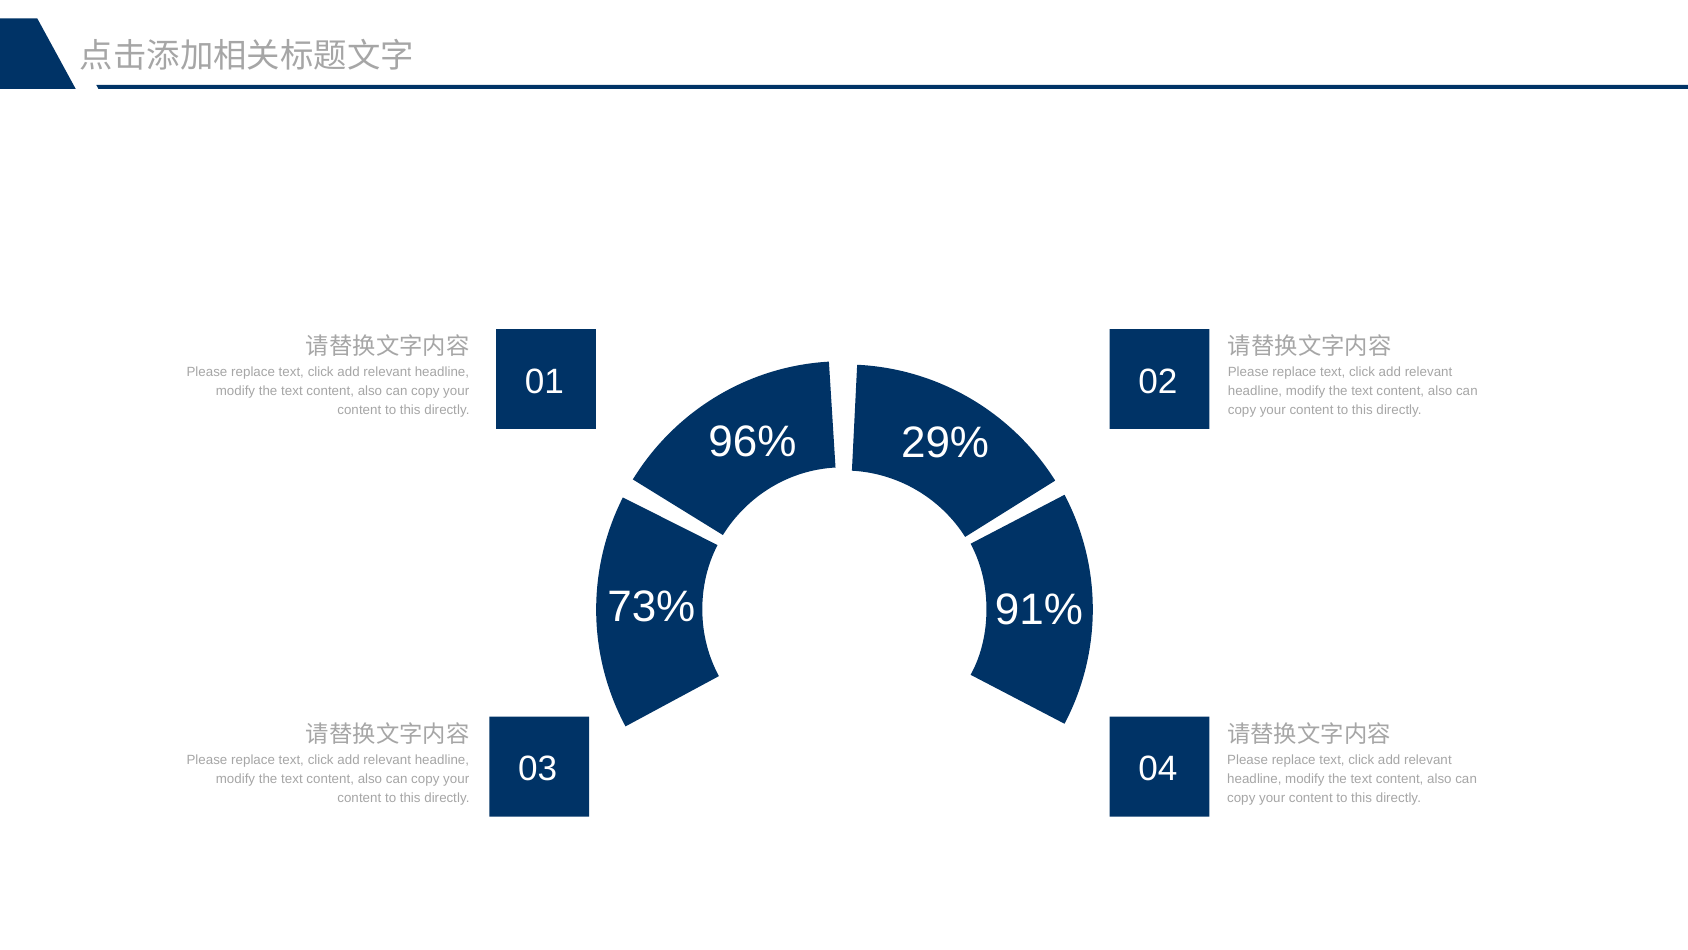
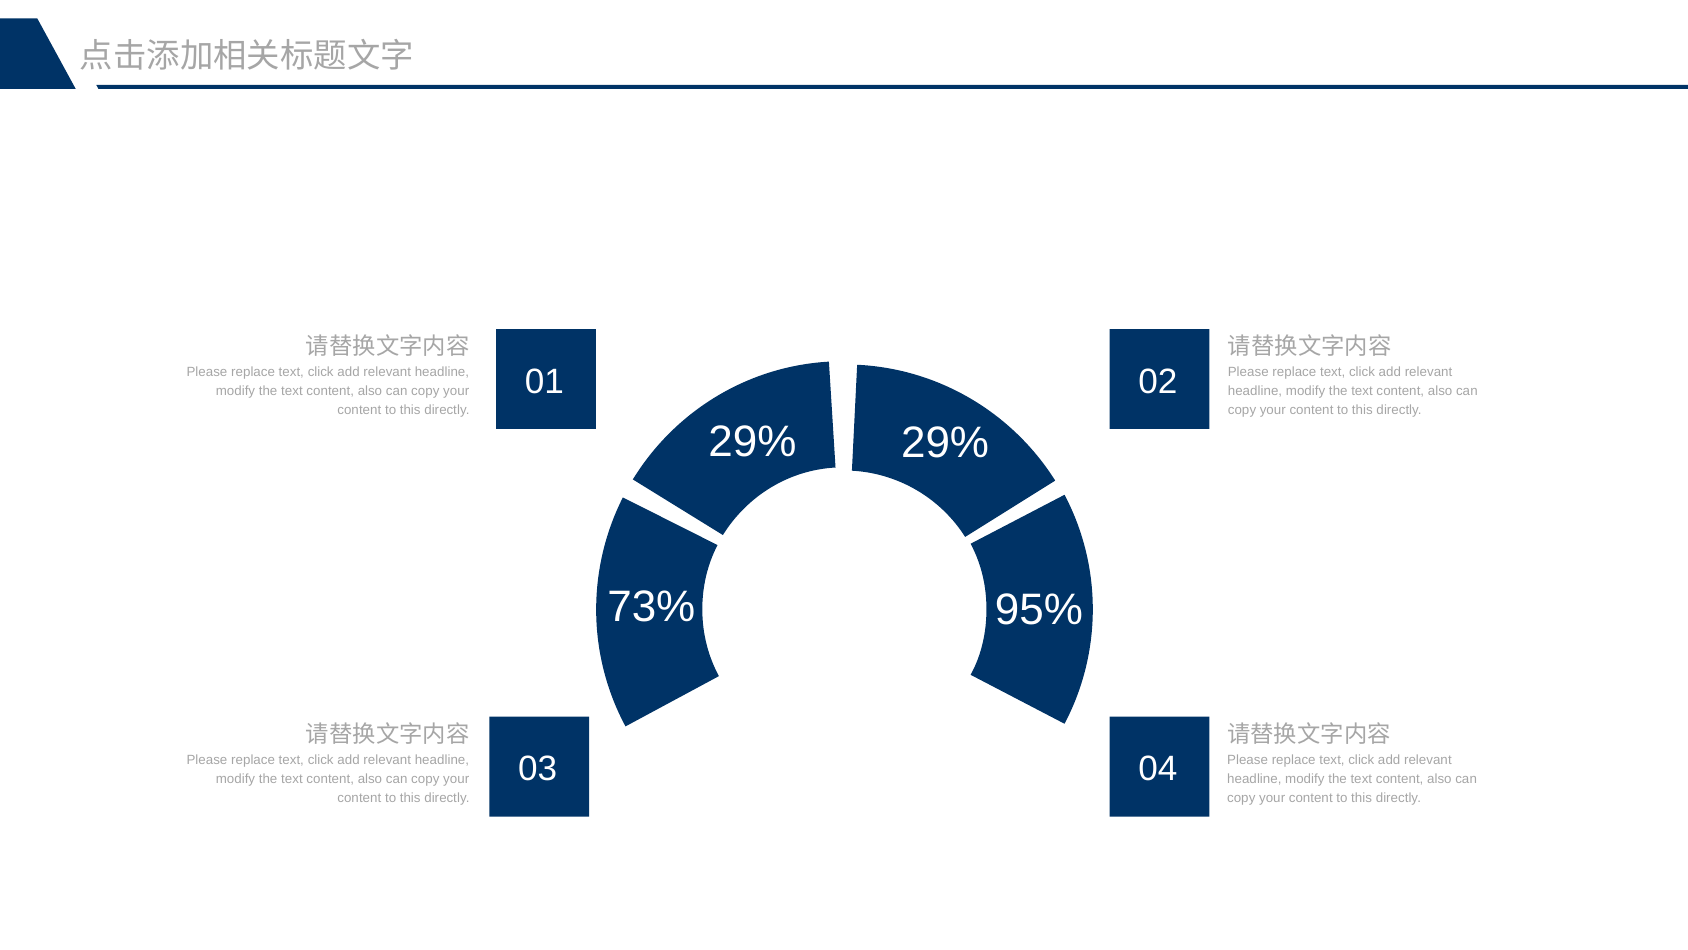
96%: 96% -> 29% (752, 442)
91%: 91% -> 95% (1039, 609)
